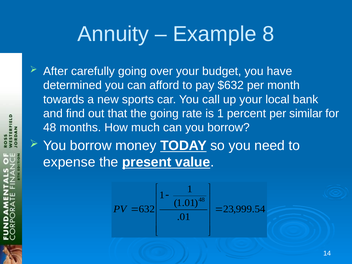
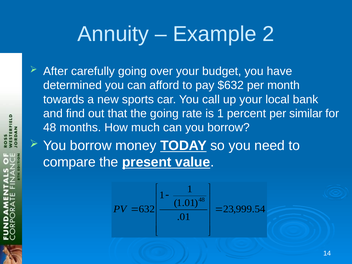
8: 8 -> 2 (268, 34)
expense: expense -> compare (69, 162)
